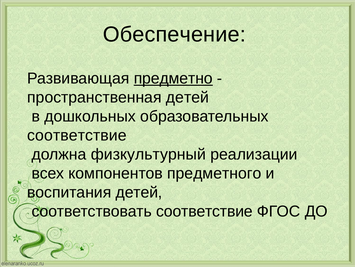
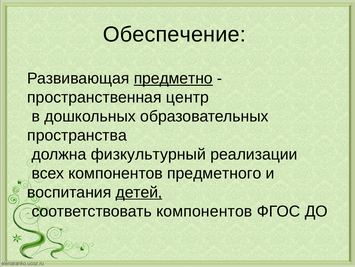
пространственная детей: детей -> центр (187, 97)
соответствие: соответствие -> пространства (77, 135)
детей underline: none -> present (139, 192)
соответствовать соответствие: соответствие -> компонентов (204, 211)
